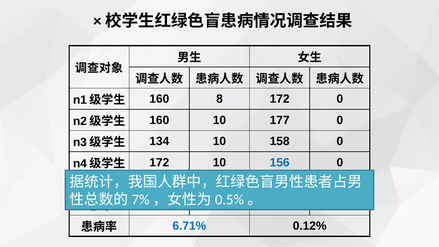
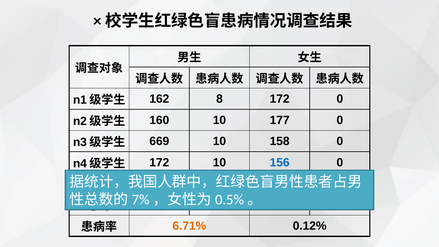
160: 160 -> 162 (159, 99)
134: 134 -> 669 (159, 141)
6.71% colour: blue -> orange (189, 226)
